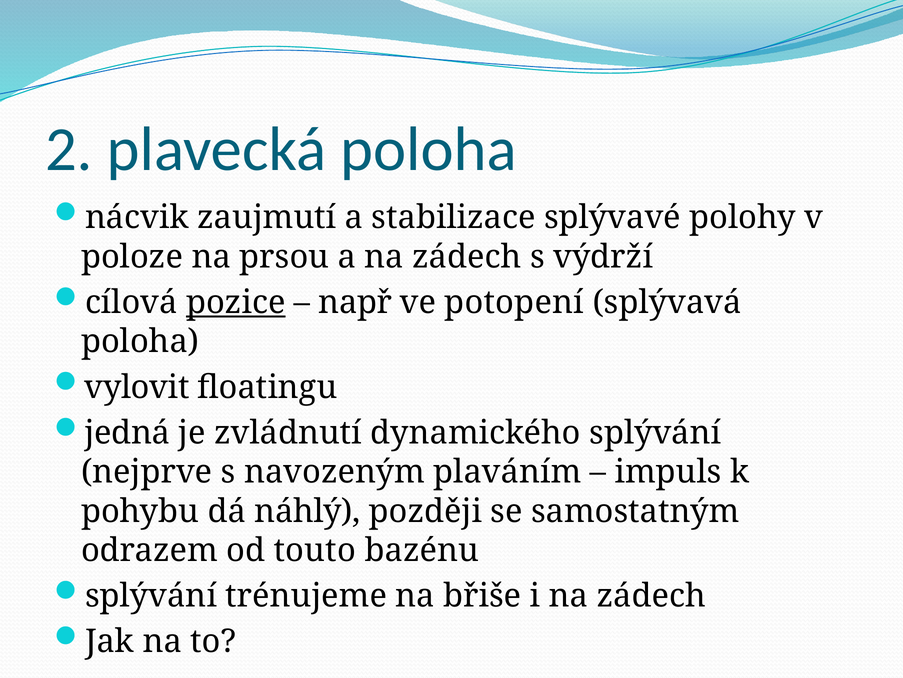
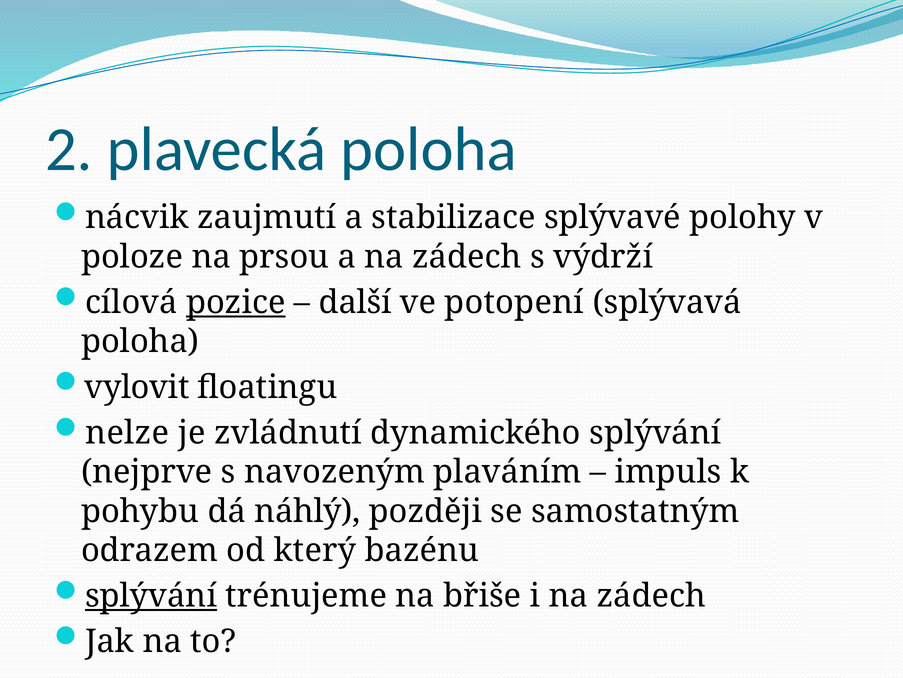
např: např -> další (355, 302)
jedná: jedná -> nelze (127, 432)
touto: touto -> který (315, 550)
splývání underline: none -> present (151, 595)
